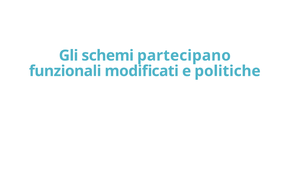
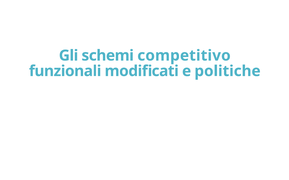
partecipano: partecipano -> competitivo (184, 56)
